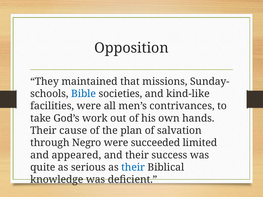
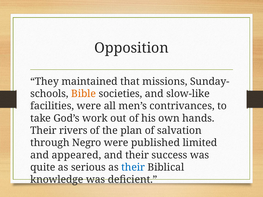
Bible colour: blue -> orange (84, 94)
kind-like: kind-like -> slow-like (188, 94)
cause: cause -> rivers (73, 131)
succeeded: succeeded -> published (155, 143)
